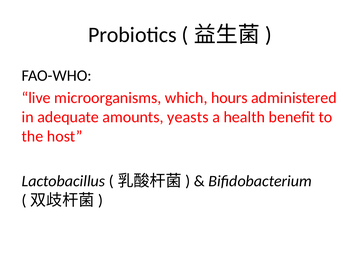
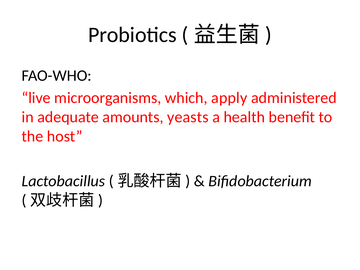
hours: hours -> apply (229, 98)
